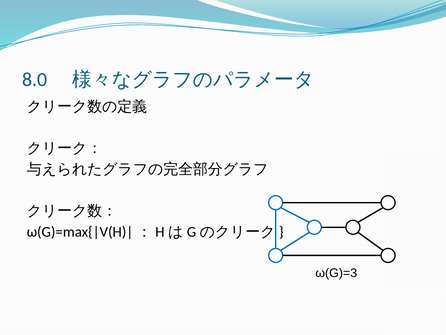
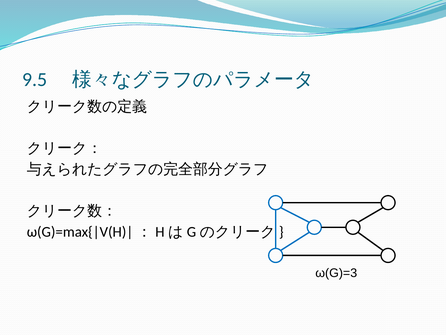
8.0: 8.0 -> 9.5 (35, 80)
